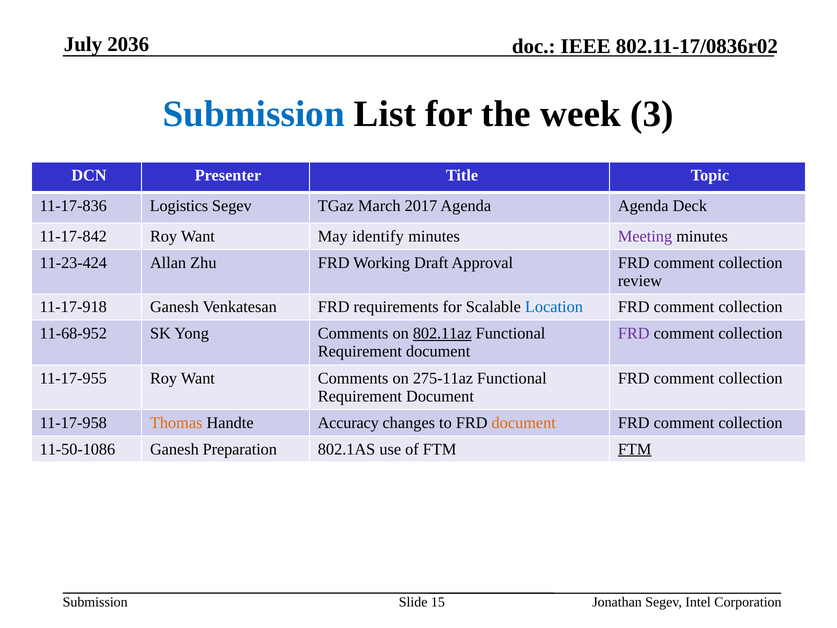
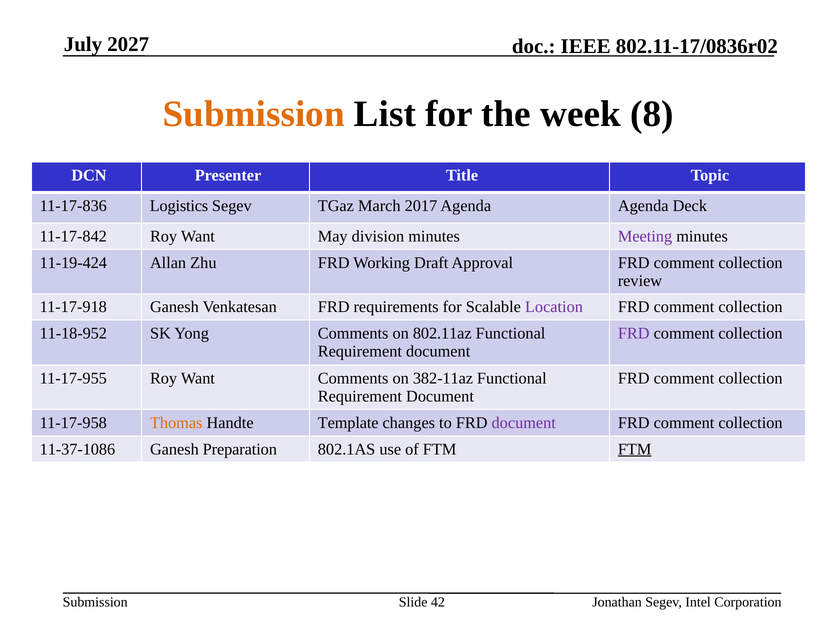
2036: 2036 -> 2027 (128, 44)
Submission colour: blue -> orange (254, 114)
3: 3 -> 8 (652, 114)
identify: identify -> division (378, 236)
11-23-424: 11-23-424 -> 11-19-424 (73, 263)
Location colour: blue -> purple (554, 307)
11-68-952: 11-68-952 -> 11-18-952 (73, 333)
802.11az underline: present -> none (442, 333)
275-11az: 275-11az -> 382-11az (443, 378)
Accuracy: Accuracy -> Template (348, 423)
document colour: orange -> purple (524, 423)
11-50-1086: 11-50-1086 -> 11-37-1086 (77, 449)
15: 15 -> 42 (438, 602)
